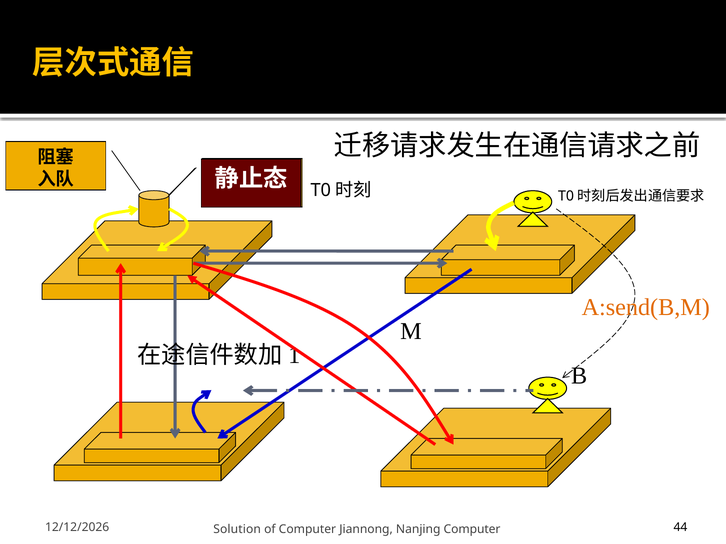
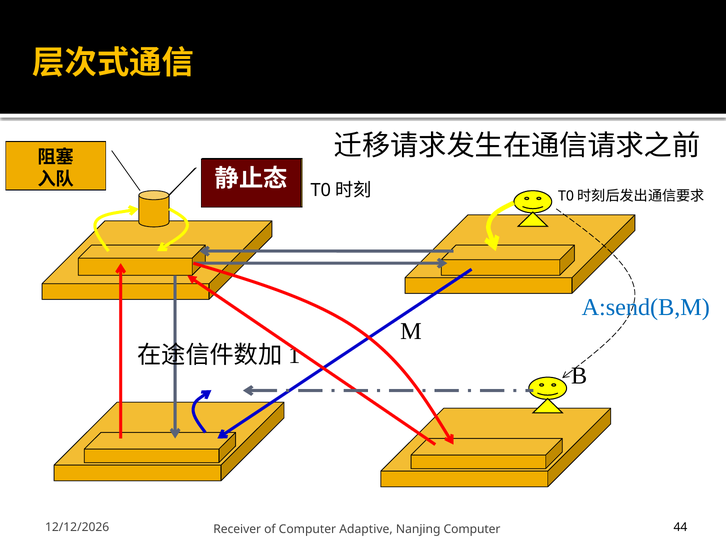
A:send(B,M colour: orange -> blue (646, 307)
Solution: Solution -> Receiver (237, 530)
Jiannong: Jiannong -> Adaptive (366, 530)
